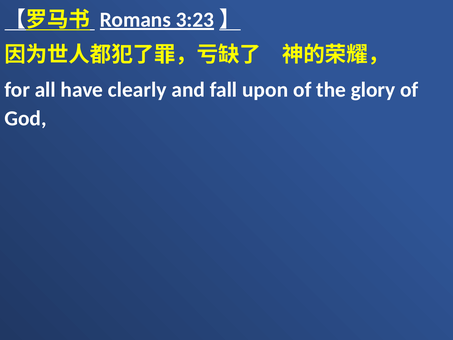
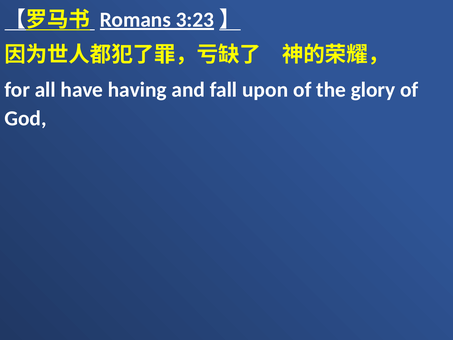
clearly: clearly -> having (137, 90)
